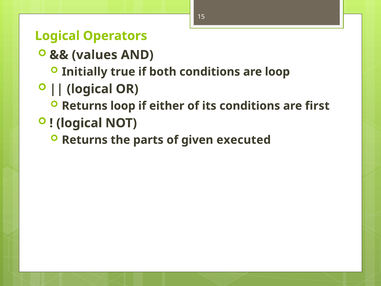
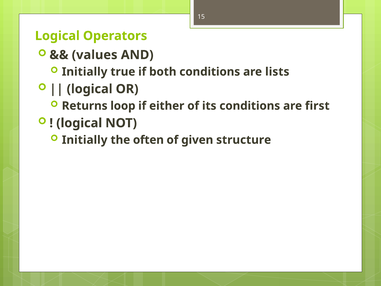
are loop: loop -> lists (277, 72)
Returns: Returns -> Initially (85, 140)
parts: parts -> often (148, 140)
executed: executed -> structure (244, 140)
